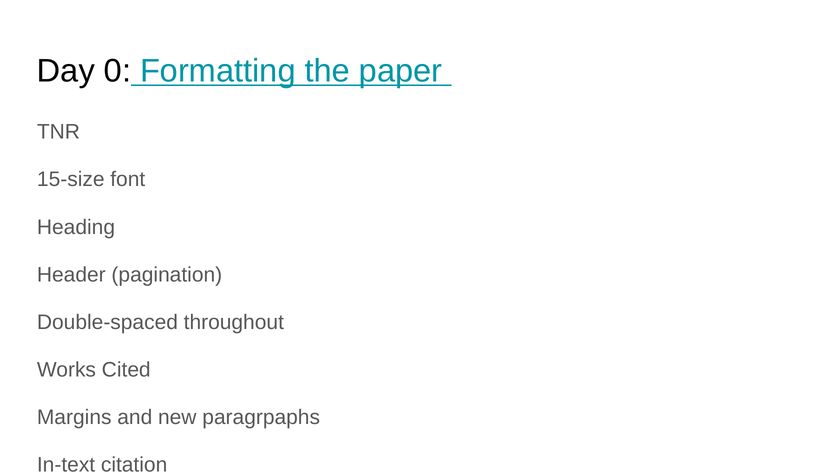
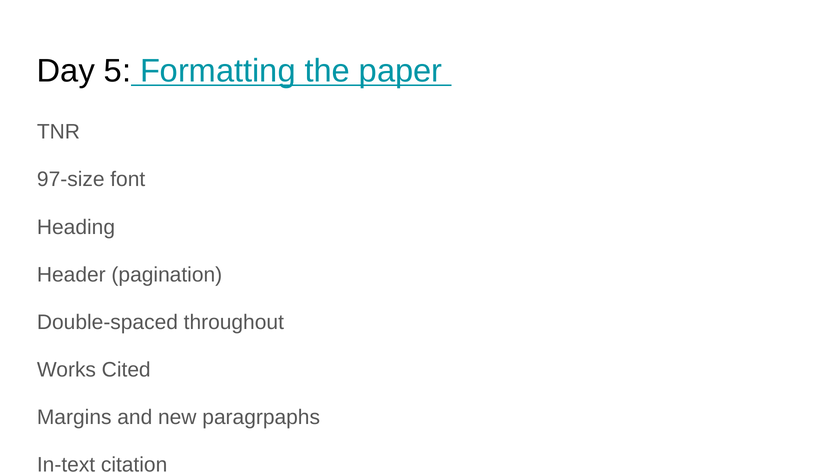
0: 0 -> 5 (117, 71)
15-size: 15-size -> 97-size (71, 180)
